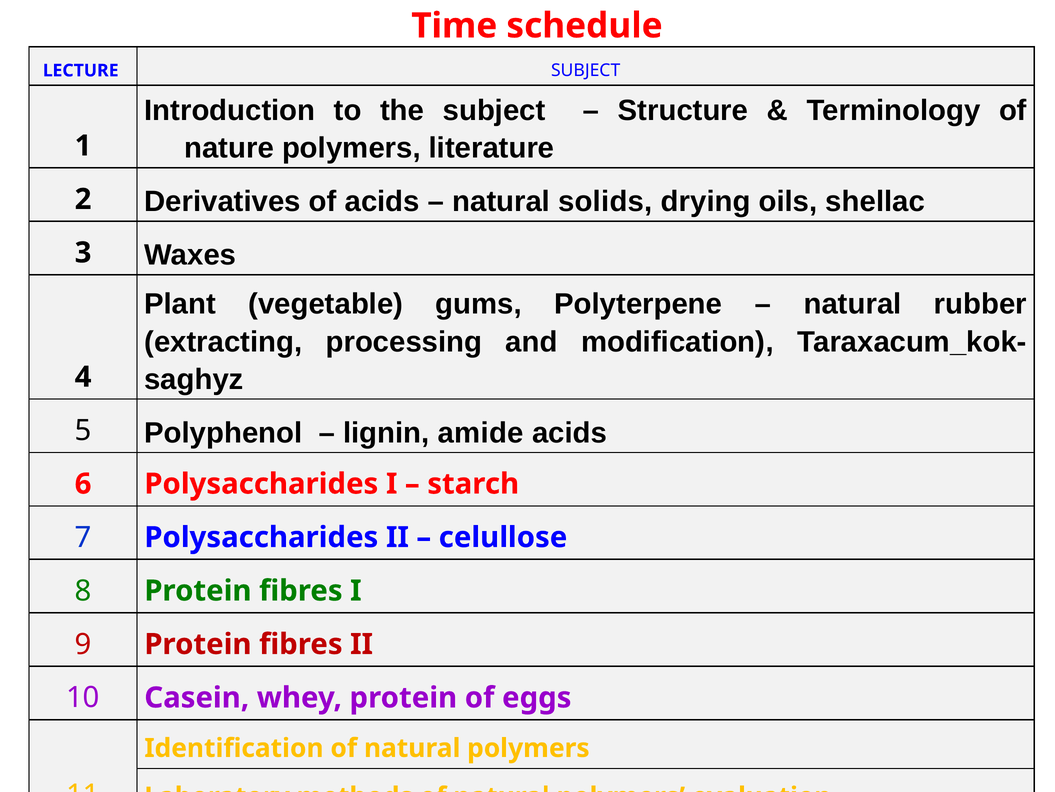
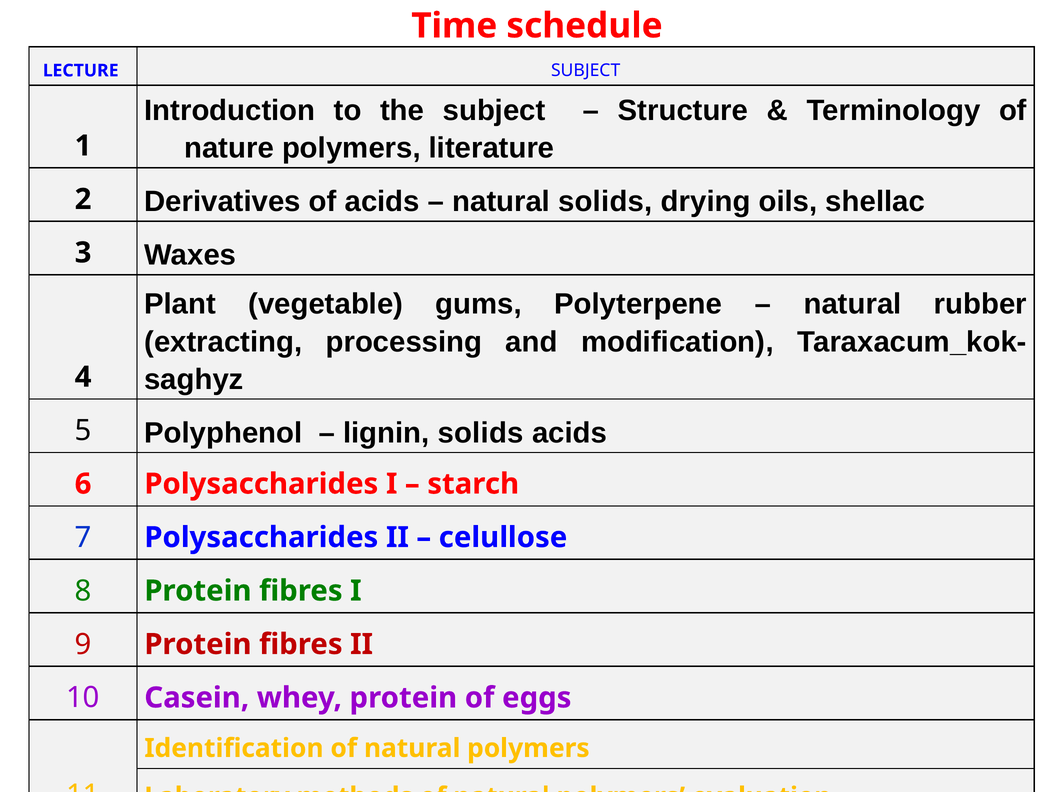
lignin amide: amide -> solids (481, 433)
